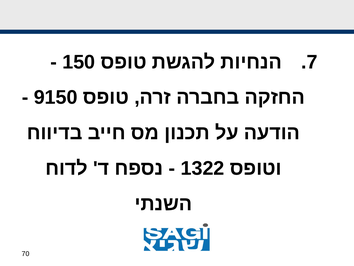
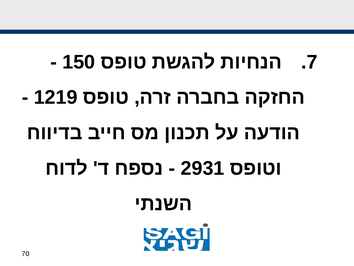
9150: 9150 -> 1219 (56, 97)
1322: 1322 -> 2931 (203, 168)
